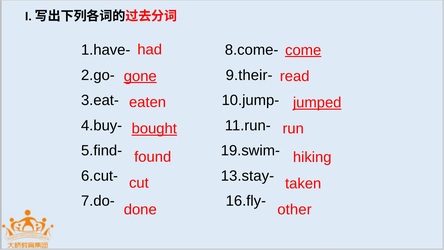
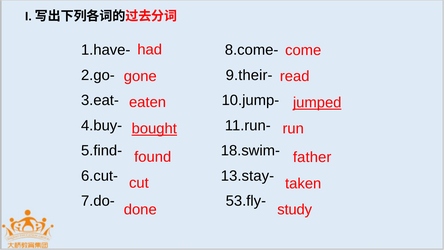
come underline: present -> none (303, 50)
gone underline: present -> none (140, 76)
19.swim-: 19.swim- -> 18.swim- (250, 151)
hiking: hiking -> father (312, 157)
16.fly-: 16.fly- -> 53.fly- (246, 201)
other: other -> study (295, 209)
